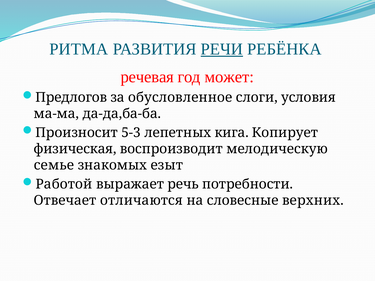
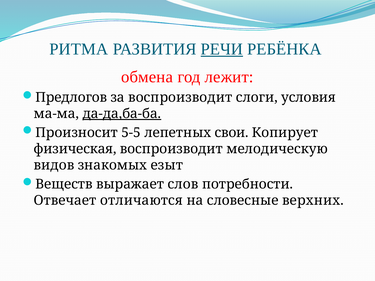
речевая: речевая -> обмена (147, 77)
может: может -> лежит (229, 77)
за обусловленное: обусловленное -> воспроизводит (180, 98)
да-да,ба-ба underline: none -> present (122, 114)
5-3: 5-3 -> 5-5 (131, 133)
кига: кига -> свои (232, 133)
семье: семье -> видов (54, 165)
Работой: Работой -> Веществ (64, 184)
речь: речь -> слов (183, 184)
